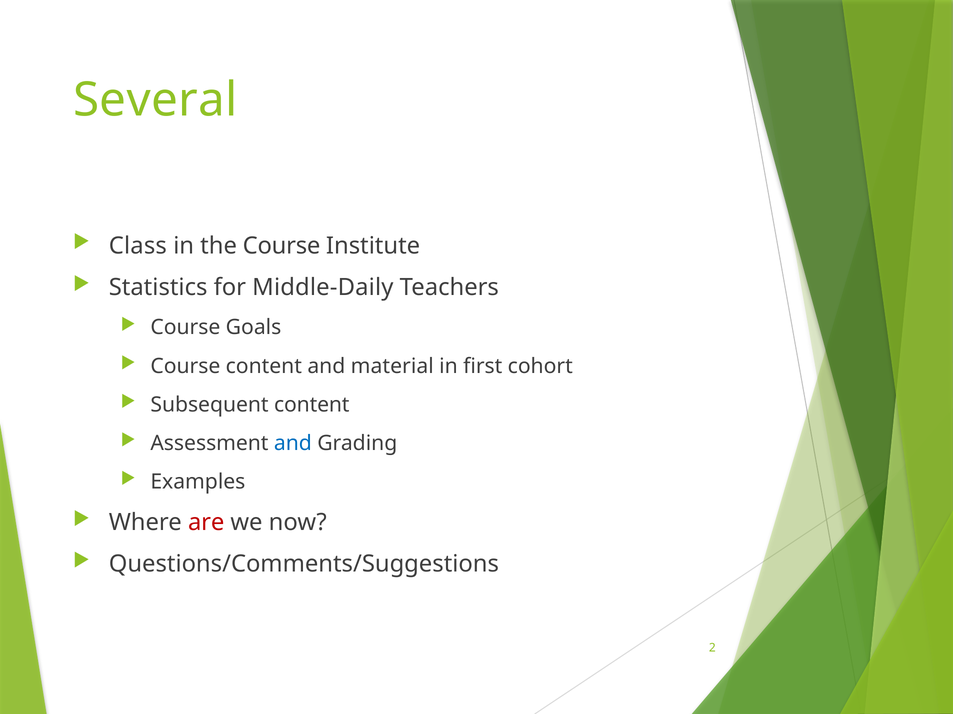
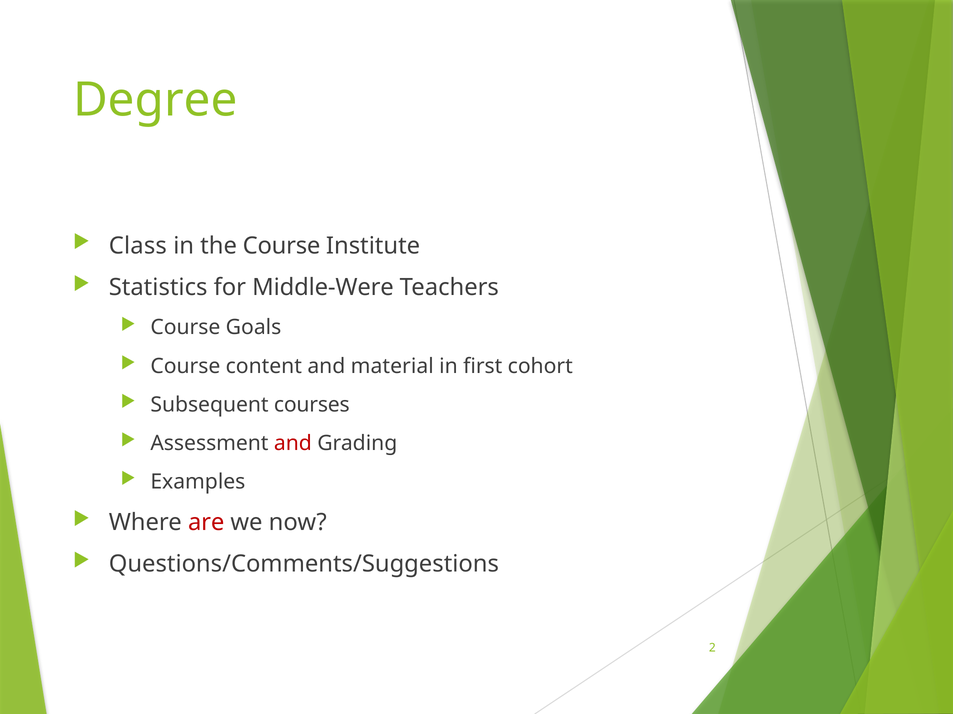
Several: Several -> Degree (155, 100)
Middle-Daily: Middle-Daily -> Middle-Were (323, 288)
Subsequent content: content -> courses (312, 405)
and colour: blue -> red (293, 444)
